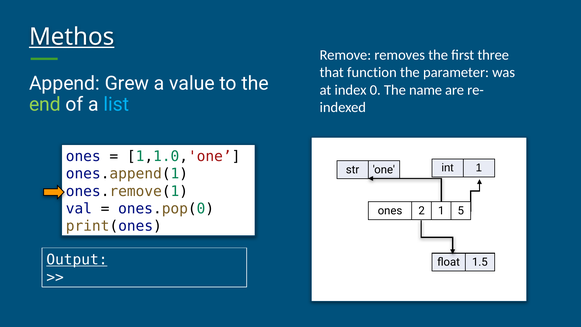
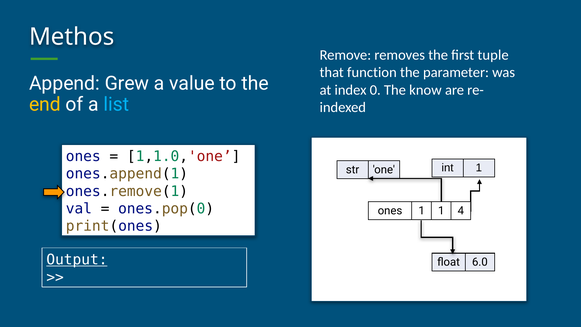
Methos underline: present -> none (72, 37)
three: three -> tuple (493, 55)
name: name -> know (425, 90)
end colour: light green -> yellow (45, 104)
ones 2: 2 -> 1 (422, 211)
5: 5 -> 4 (461, 211)
1.5: 1.5 -> 6.0 (480, 262)
